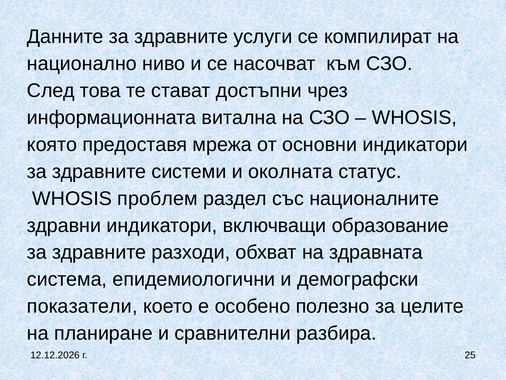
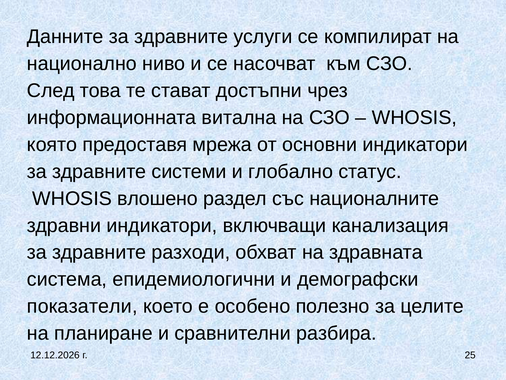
околната: околната -> глобално (291, 171)
проблем: проблем -> влошено (158, 198)
образование: образование -> канализация (390, 225)
